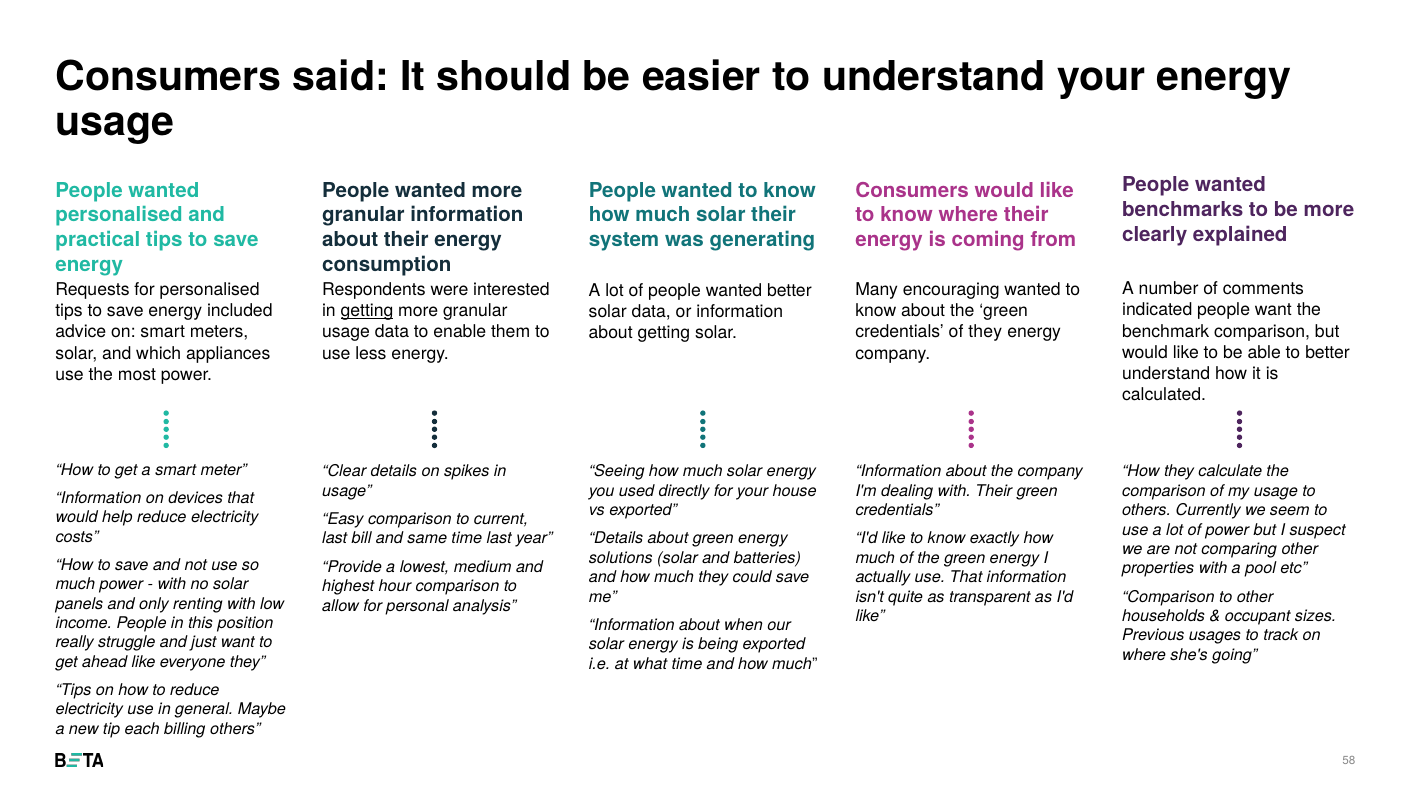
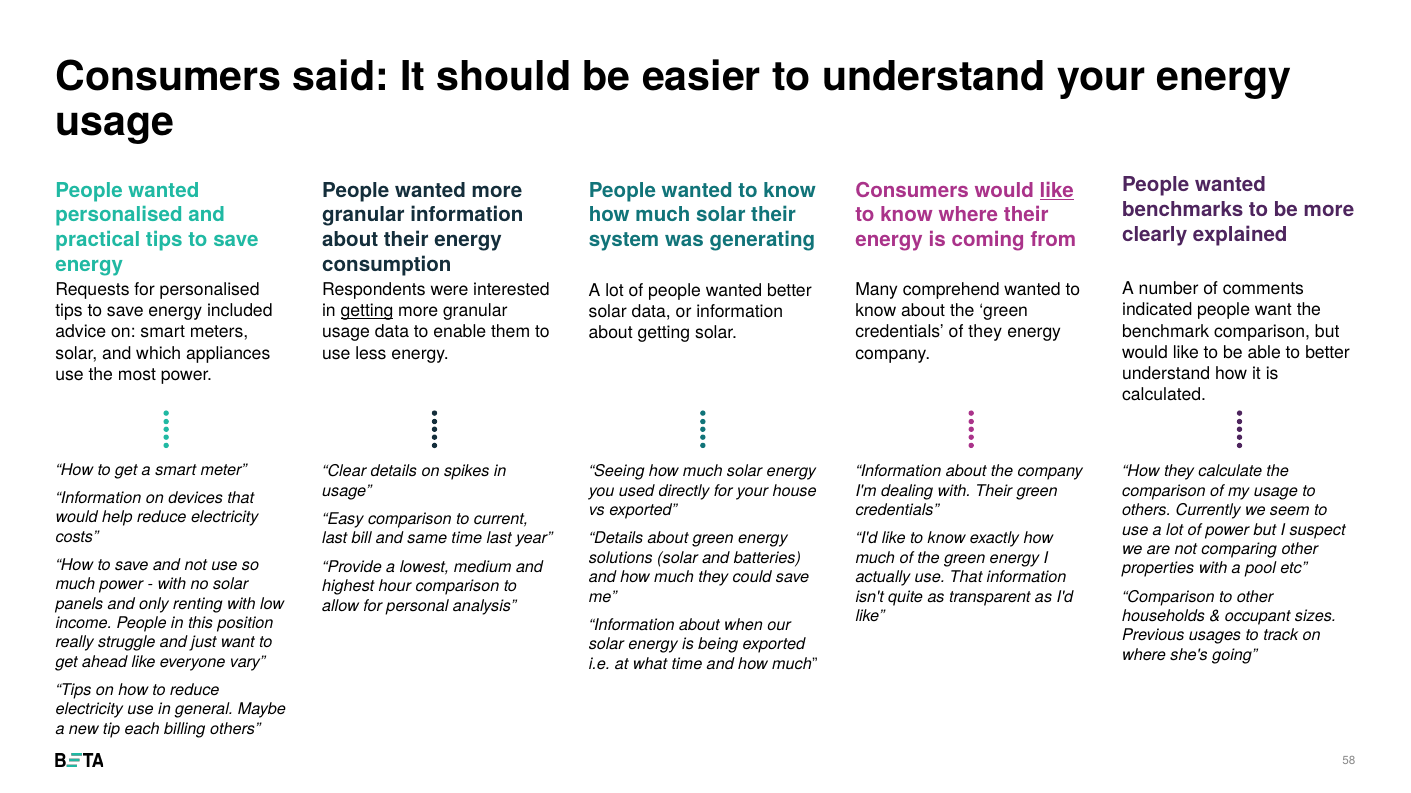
like underline: none -> present (1057, 191)
encouraging: encouraging -> comprehend (951, 290)
everyone they: they -> vary (248, 663)
